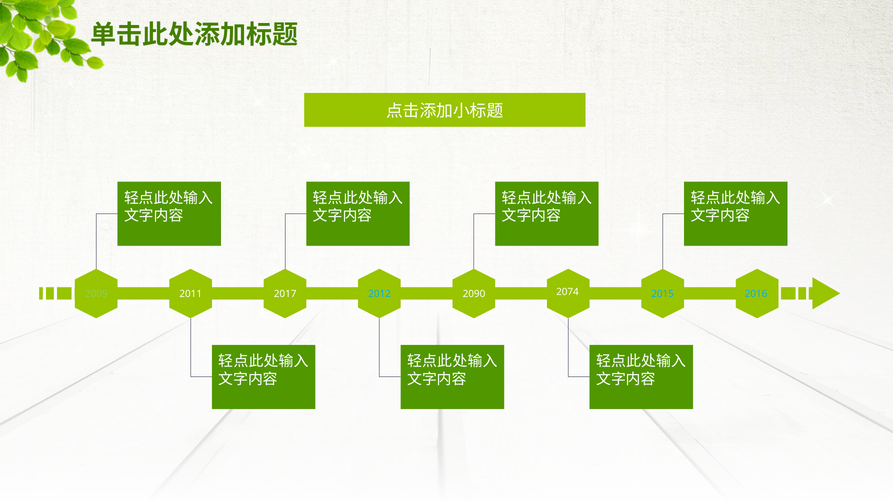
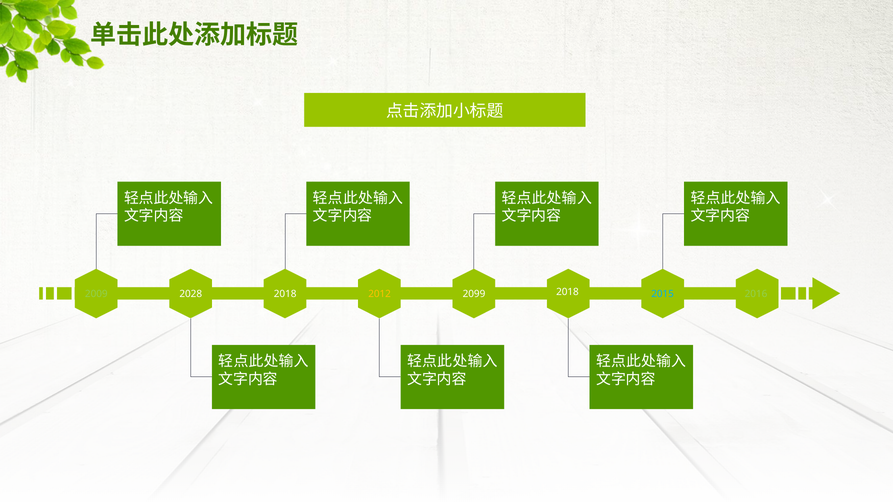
2074: 2074 -> 2018 (567, 292)
2011: 2011 -> 2028 (191, 294)
2017: 2017 -> 2018 (285, 294)
2012 colour: light blue -> yellow (380, 294)
2090: 2090 -> 2099 (474, 294)
2016 colour: light blue -> light green (756, 294)
